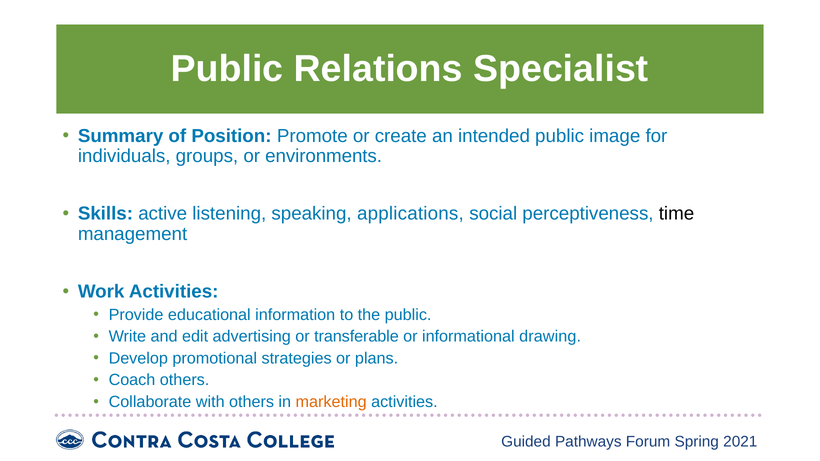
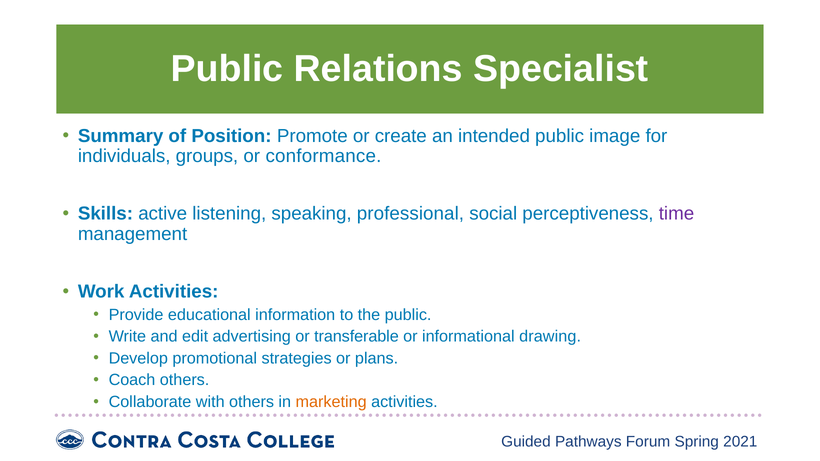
environments: environments -> conformance (323, 156)
applications: applications -> professional (410, 214)
time colour: black -> purple (676, 214)
